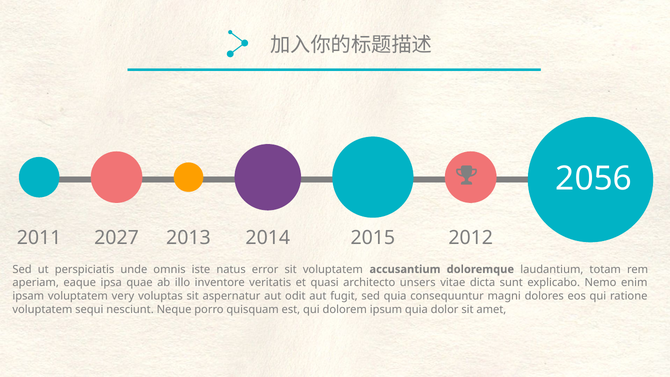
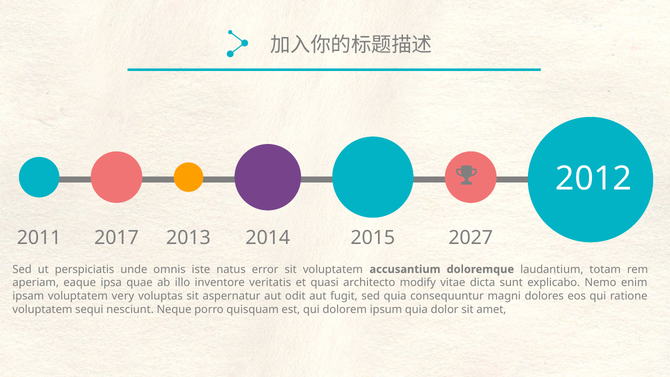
2056: 2056 -> 2012 (594, 179)
2027: 2027 -> 2017 (117, 238)
2012: 2012 -> 2027 (471, 238)
unsers: unsers -> modify (418, 283)
